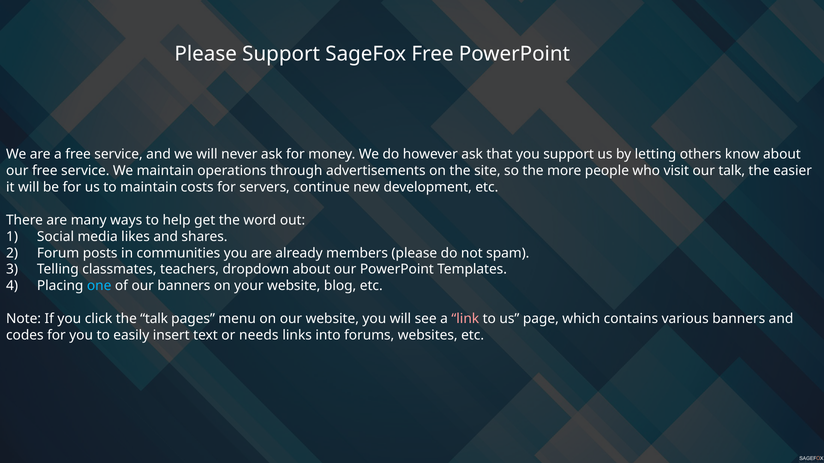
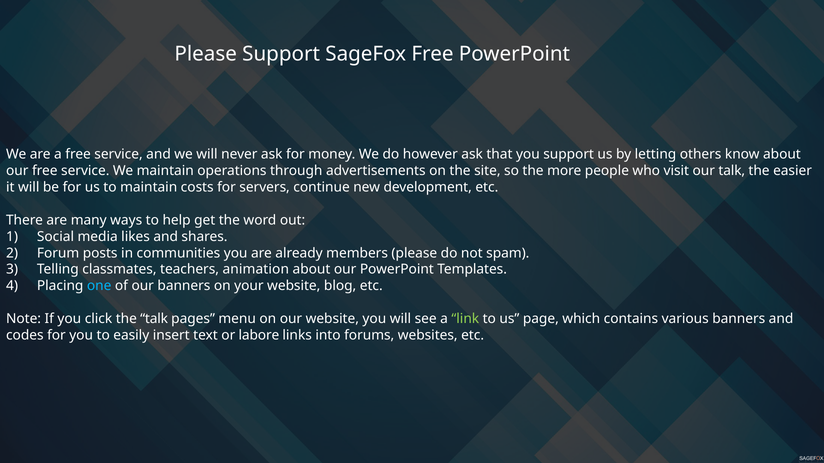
dropdown: dropdown -> animation (256, 270)
link colour: pink -> light green (465, 319)
needs: needs -> labore (259, 336)
